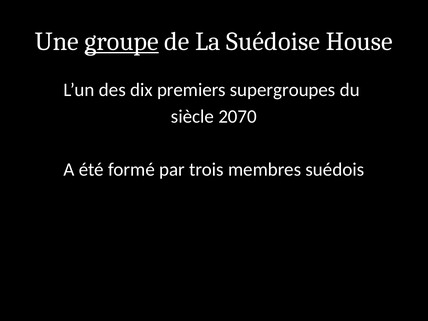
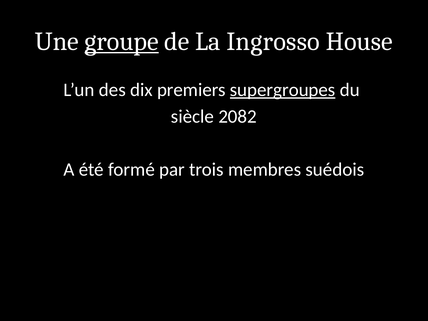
Suédoise: Suédoise -> Ingrosso (273, 41)
supergroupes underline: none -> present (283, 90)
2070: 2070 -> 2082 (238, 116)
